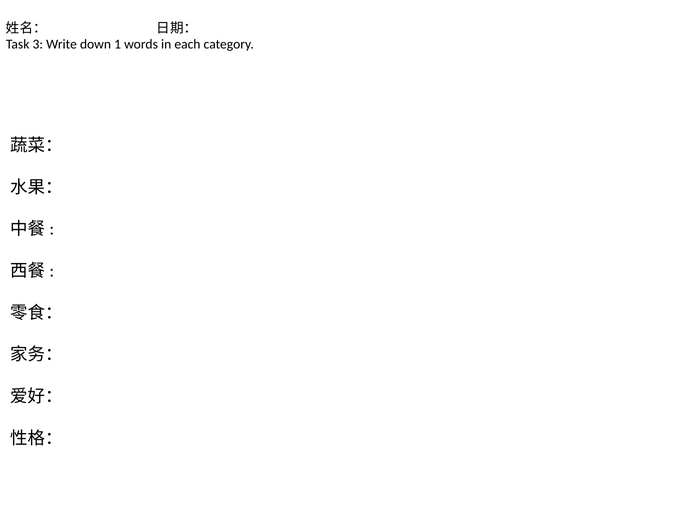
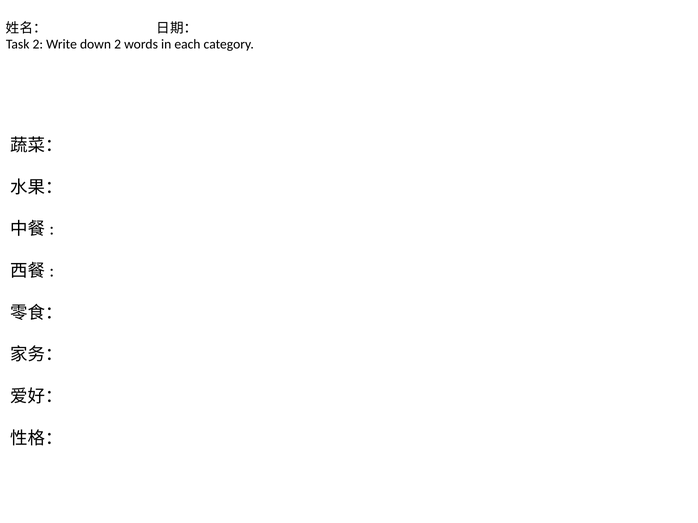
Task 3: 3 -> 2 (38, 44)
down 1: 1 -> 2 (118, 44)
